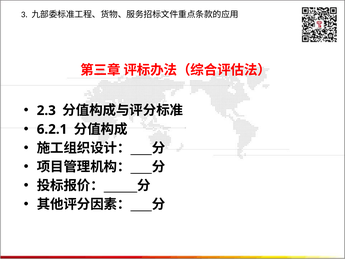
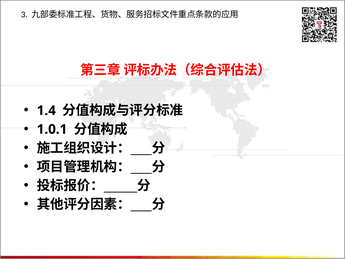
2.3: 2.3 -> 1.4 (46, 110)
6.2.1: 6.2.1 -> 1.0.1 (52, 129)
